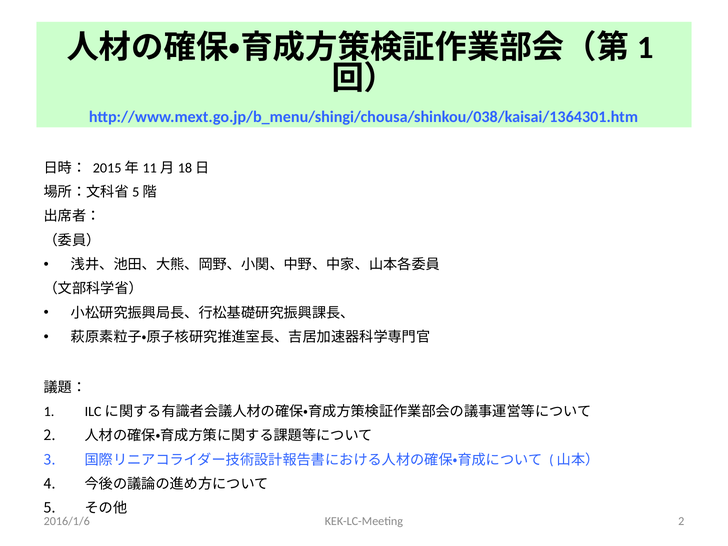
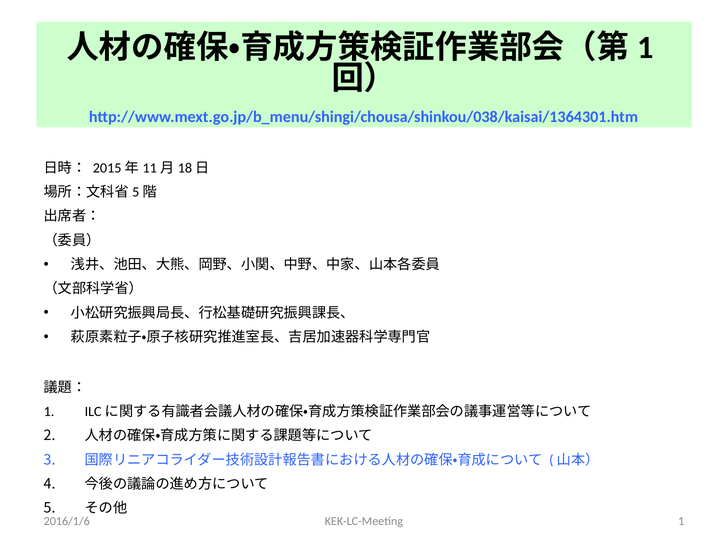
KEK-LC-Meeting 2: 2 -> 1 (681, 521)
